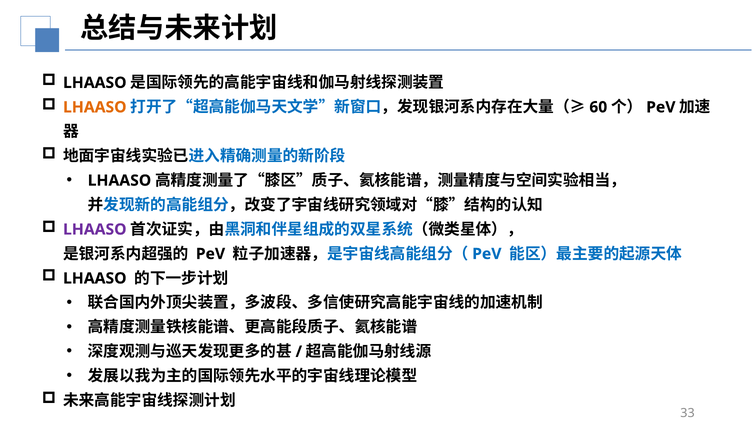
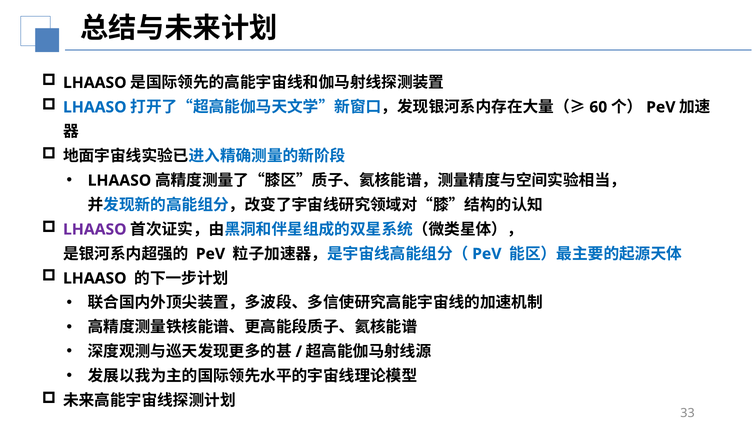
LHAASO colour: orange -> blue (95, 107)
